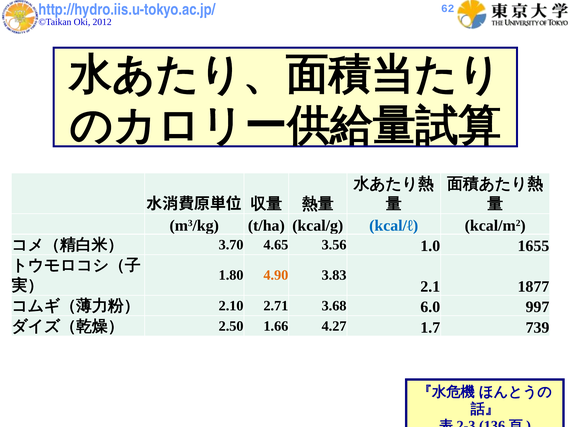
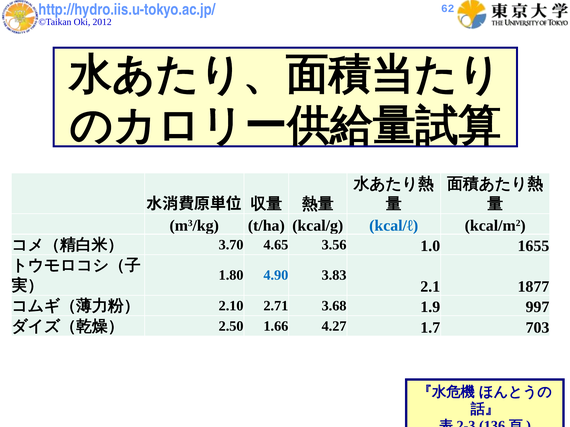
4.90 colour: orange -> blue (276, 276)
6.0: 6.0 -> 1.9 (430, 307)
739: 739 -> 703 (538, 328)
